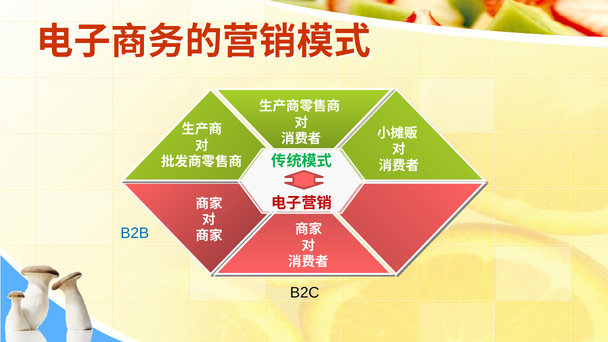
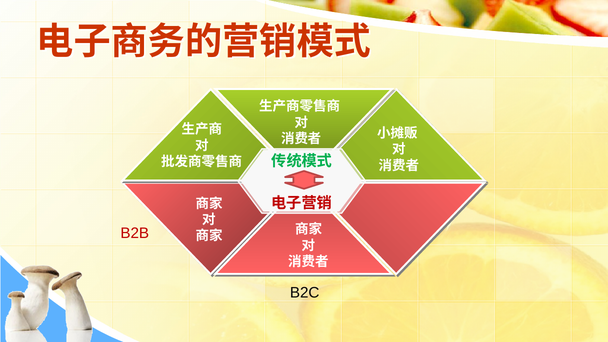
B2B colour: blue -> red (135, 233)
